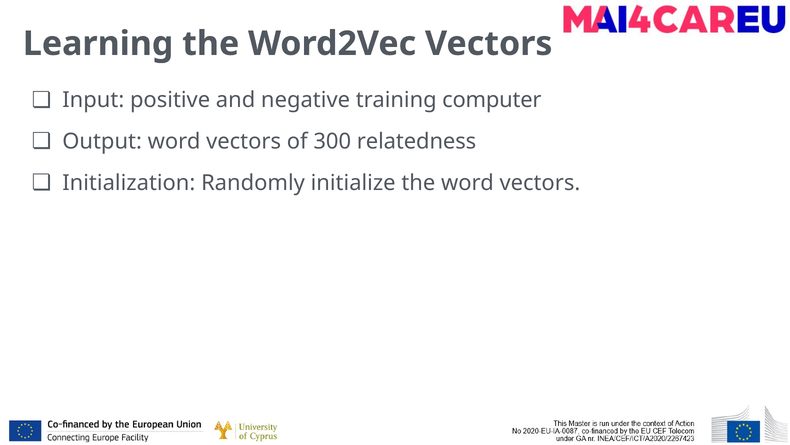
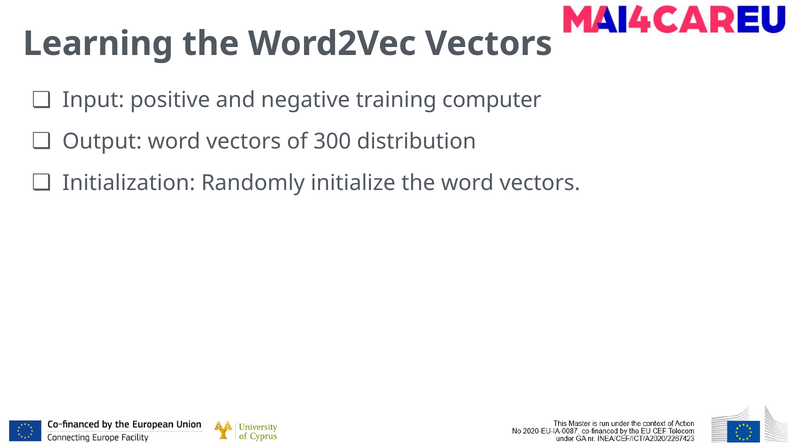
relatedness: relatedness -> distribution (417, 141)
